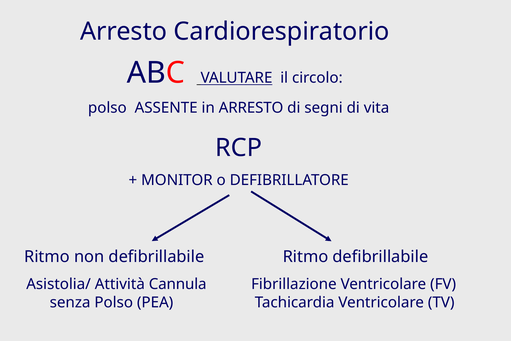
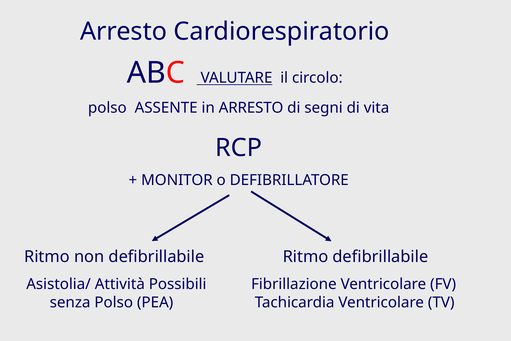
Cannula: Cannula -> Possibili (178, 284)
